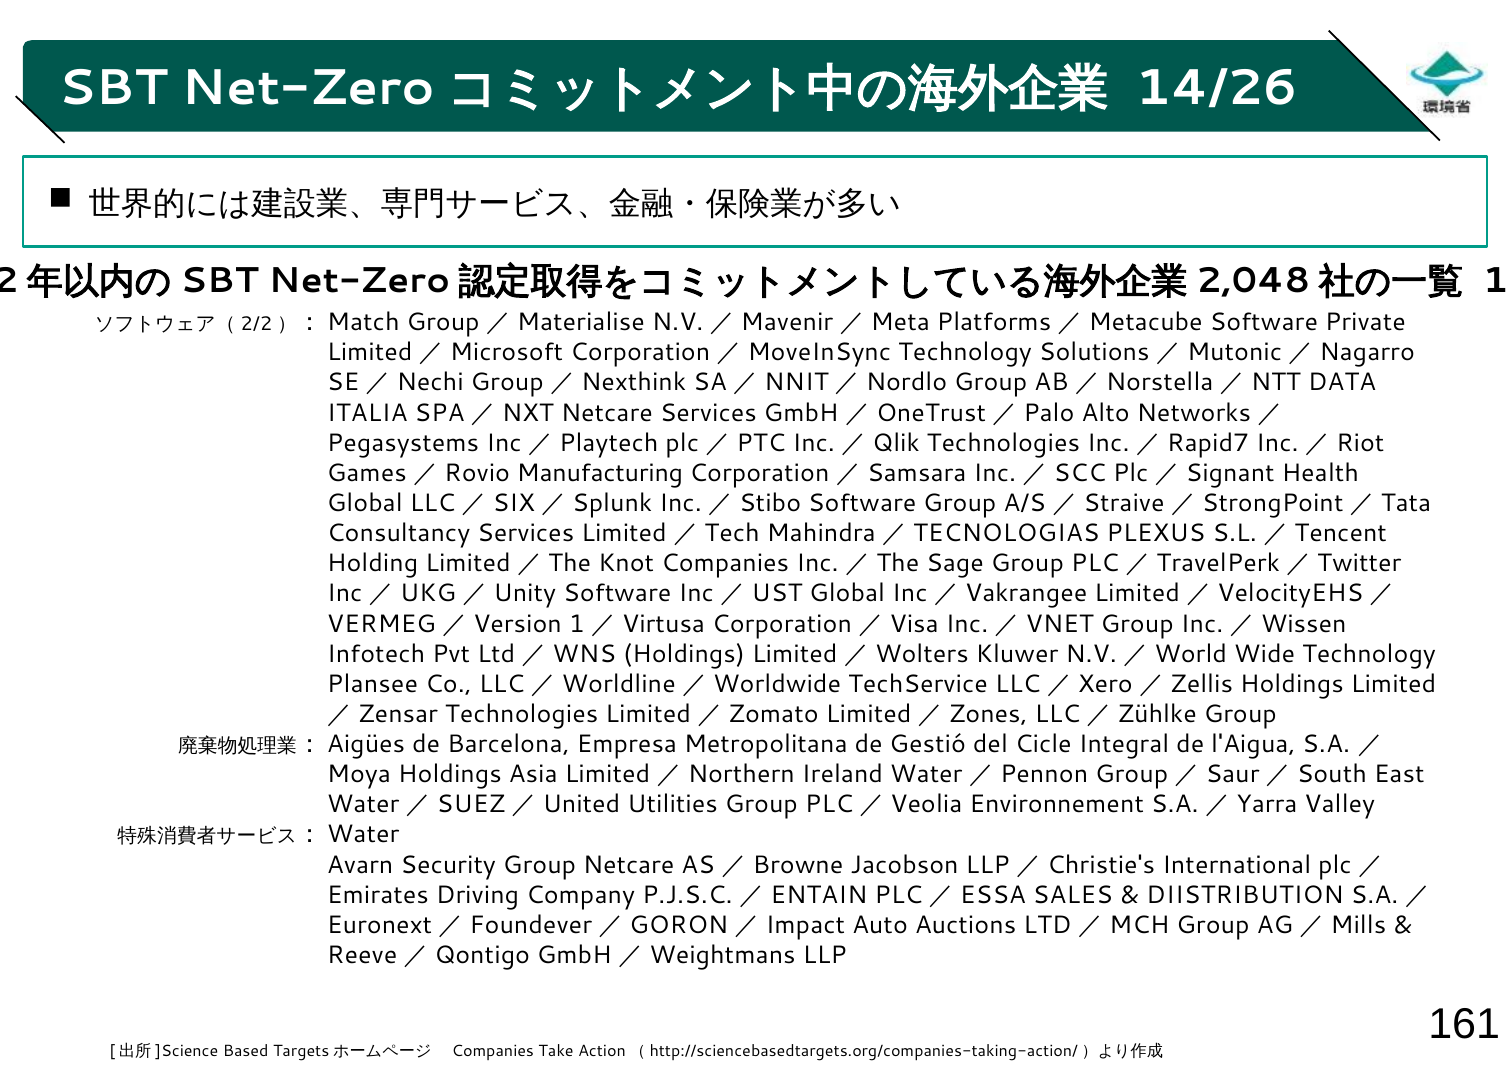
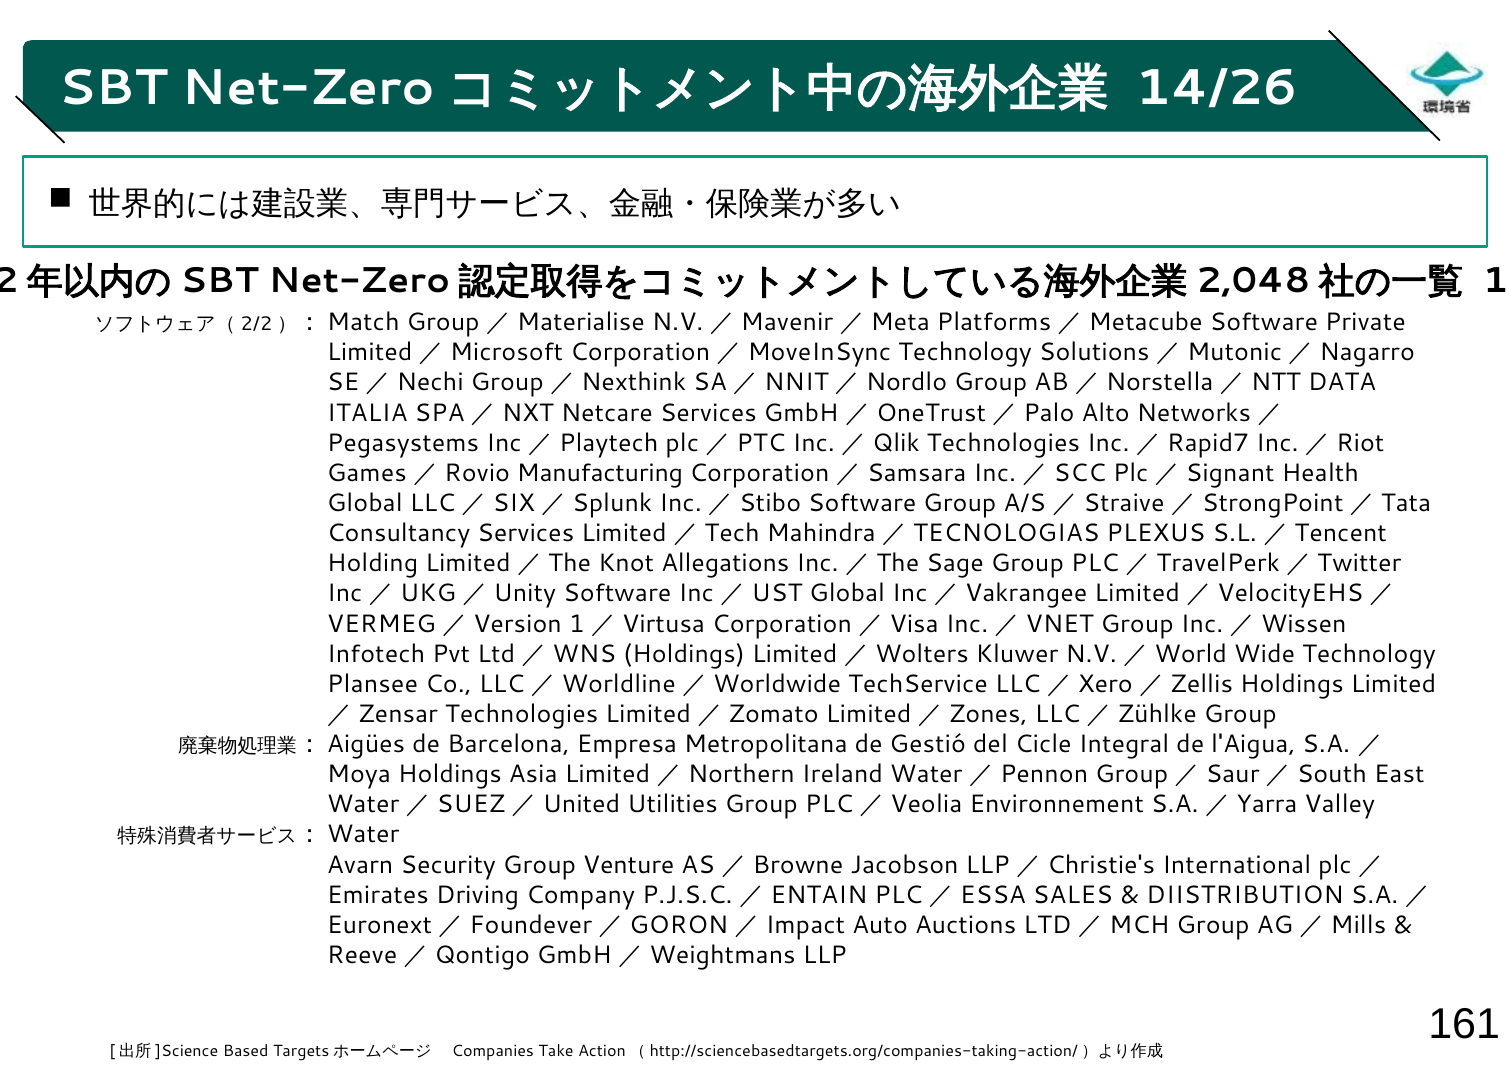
Knot Companies: Companies -> Allegations (725, 564)
Group Netcare: Netcare -> Venture (629, 865)
